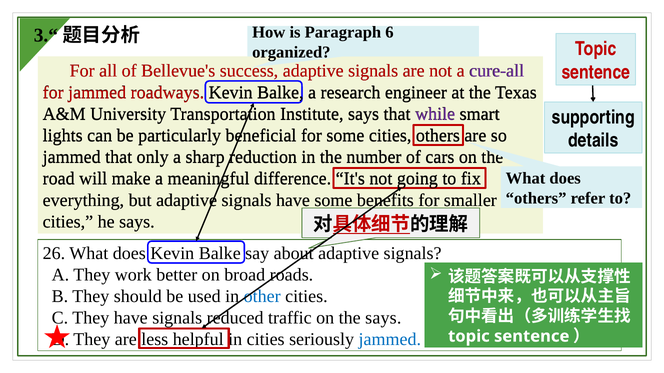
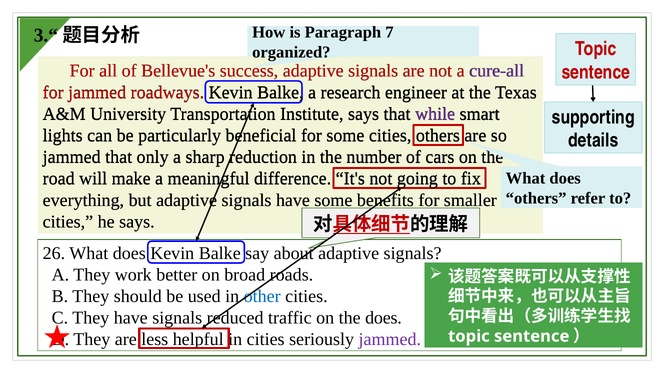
6: 6 -> 7 (389, 32)
the says: says -> does (383, 318)
jammed colour: blue -> purple (390, 340)
